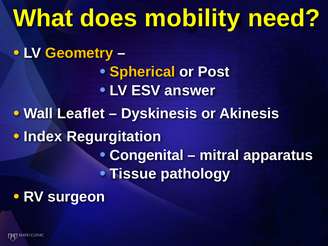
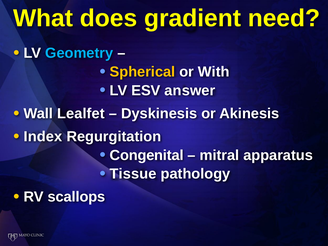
mobility: mobility -> gradient (193, 18)
Geometry colour: yellow -> light blue (79, 53)
Post: Post -> With (214, 72)
Leaflet: Leaflet -> Lealfet (81, 114)
surgeon: surgeon -> scallops (76, 197)
